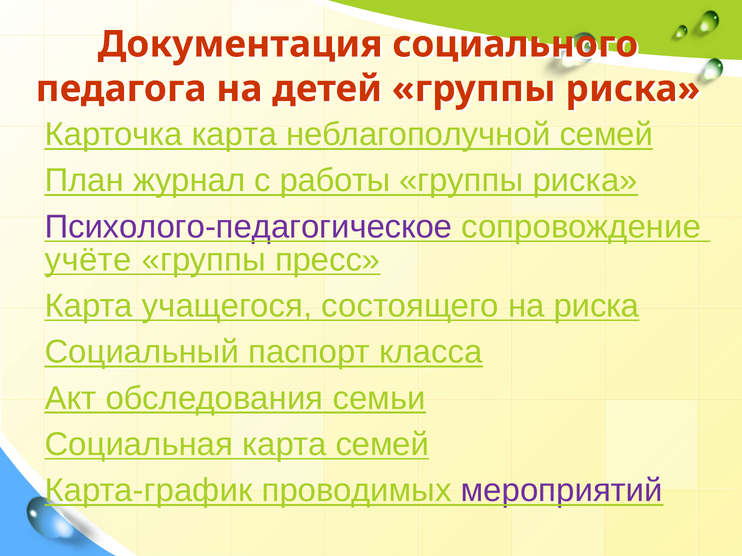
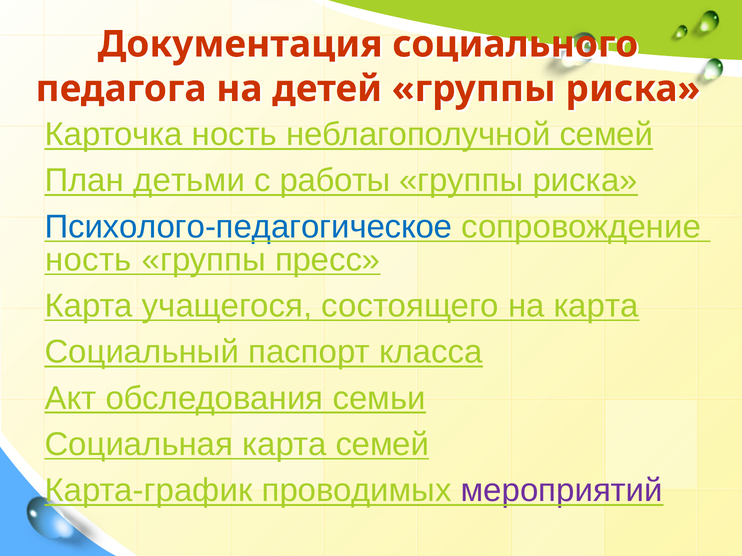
Карточка карта: карта -> ность (234, 135)
журнал: журнал -> детьми (189, 181)
Психолого-педагогическое colour: purple -> blue (248, 227)
учёте: учёте -> ность (88, 260)
на риска: риска -> карта (596, 306)
